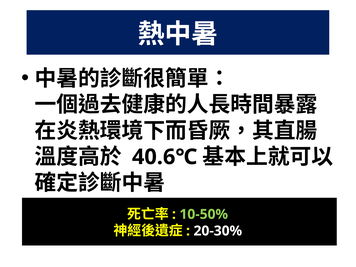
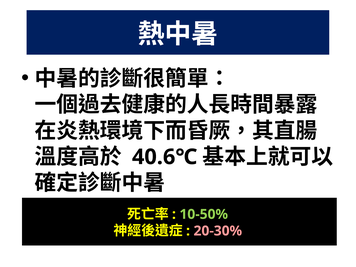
20-30% colour: white -> pink (218, 231)
